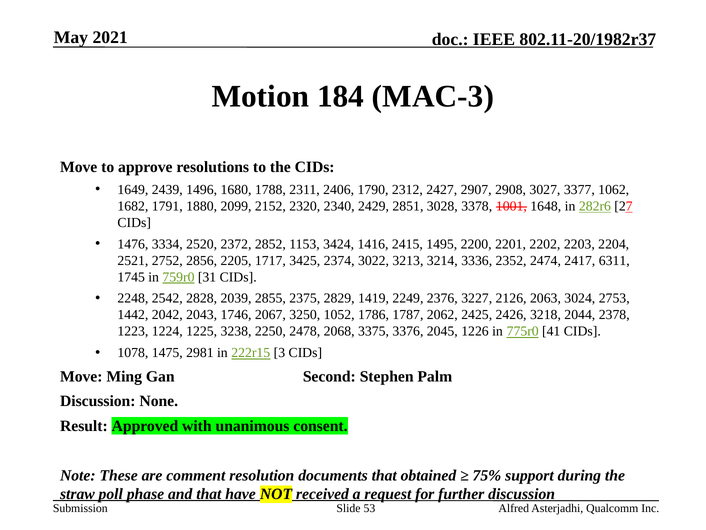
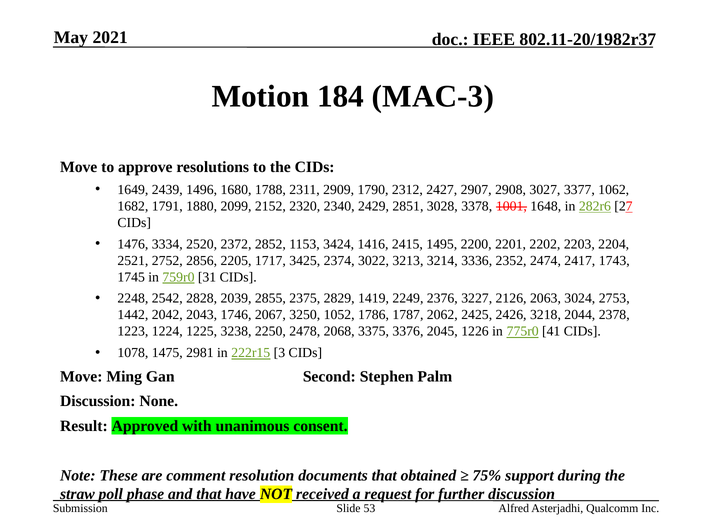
2406: 2406 -> 2909 (339, 189)
6311: 6311 -> 1743 (614, 260)
